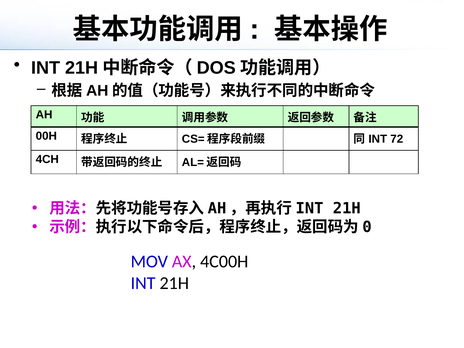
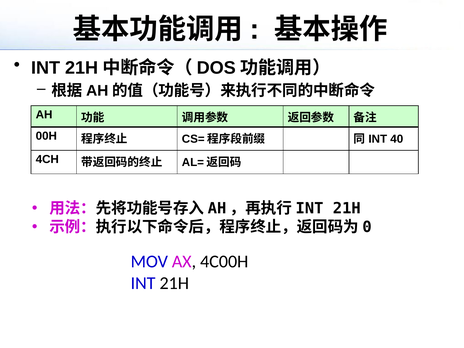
72: 72 -> 40 (397, 139)
